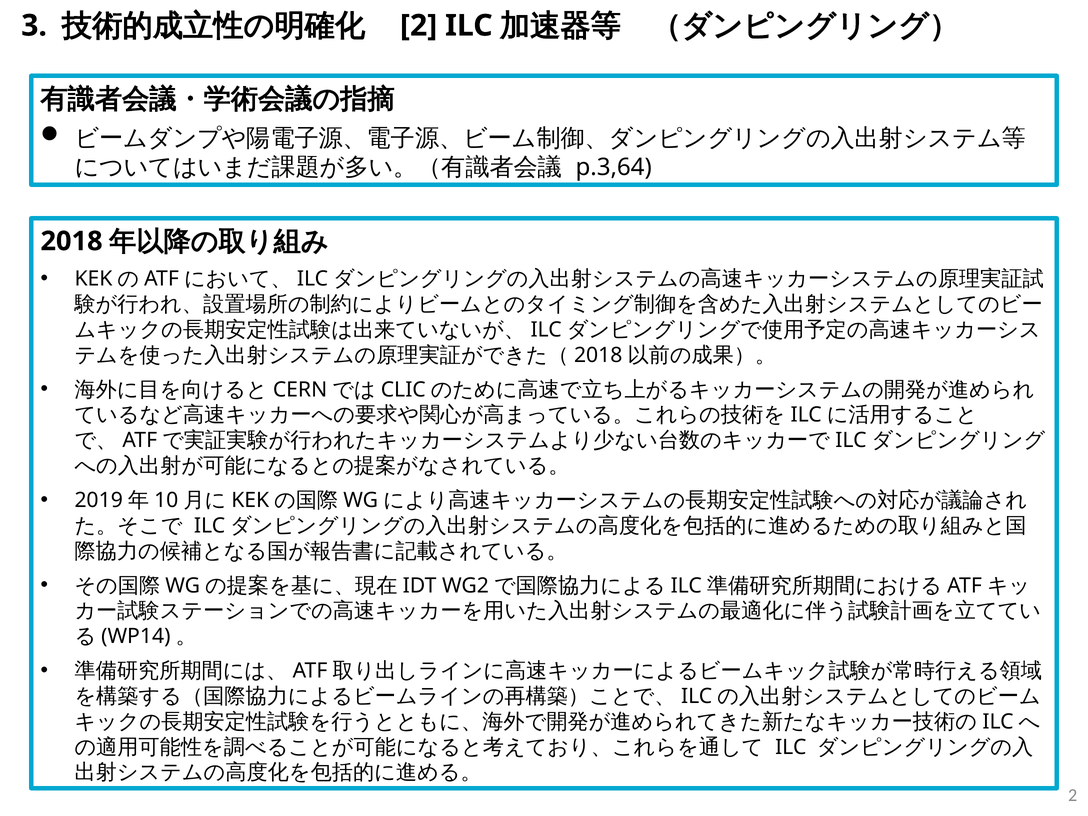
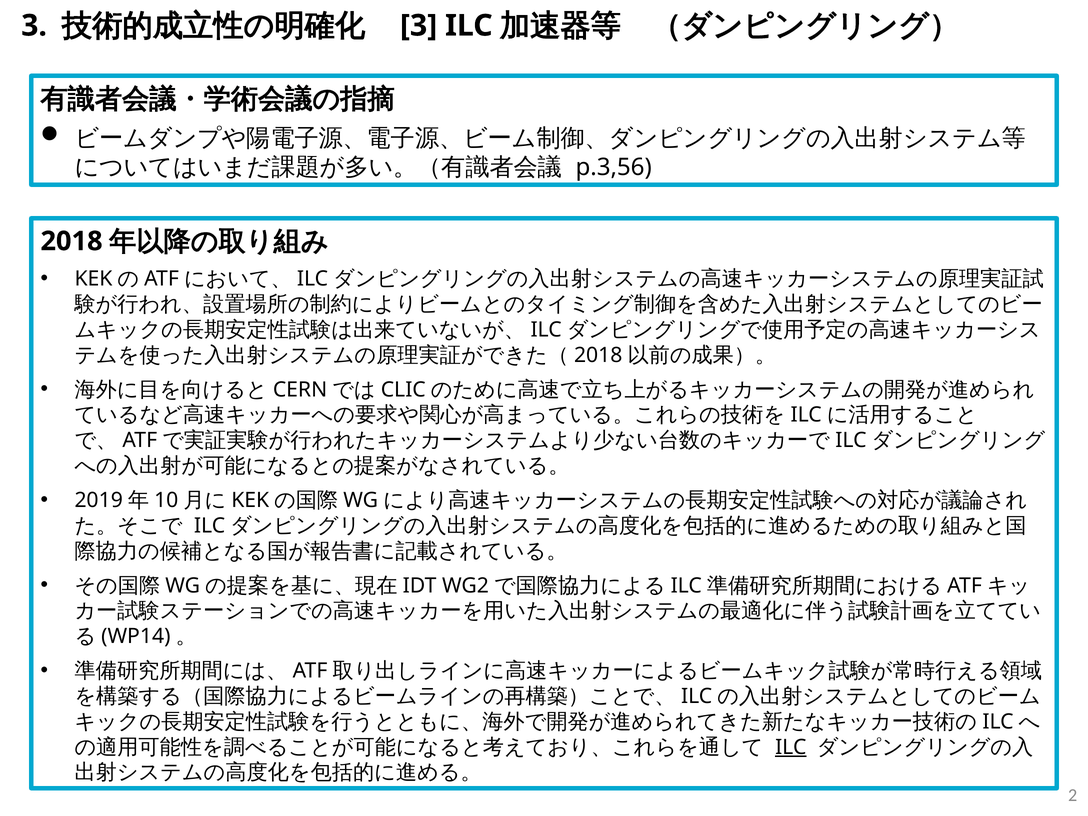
2: 2 -> 3 (419, 26)
p.3,64: p.3,64 -> p.3,56 (614, 167)
ILC underline: none -> present (791, 747)
